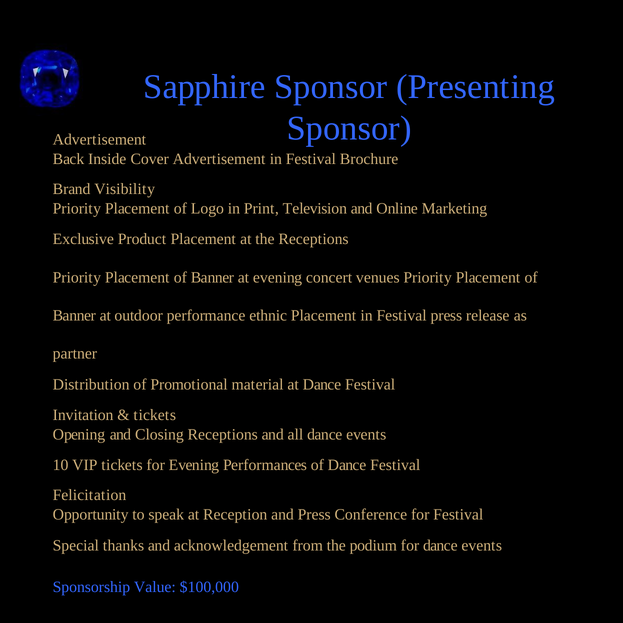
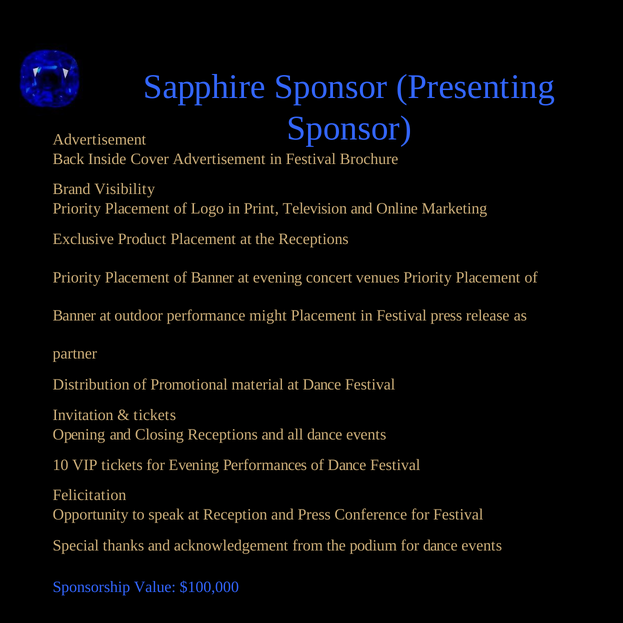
ethnic: ethnic -> might (268, 316)
